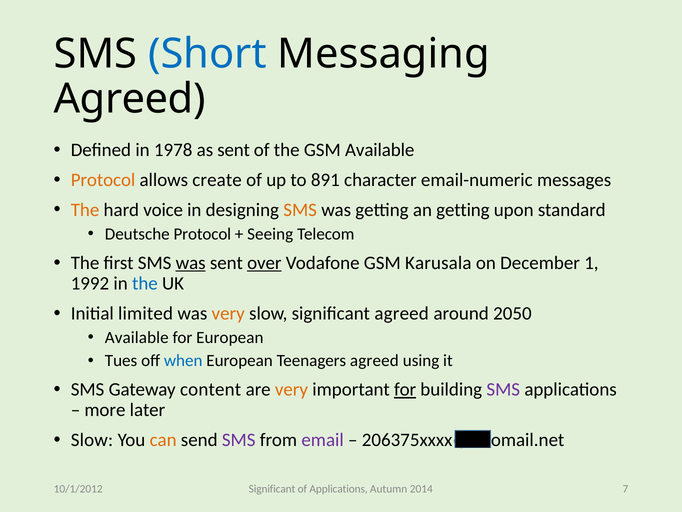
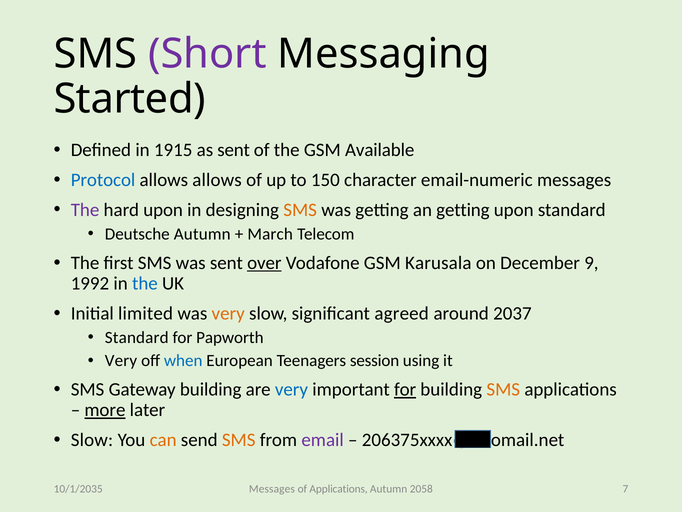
Short colour: blue -> purple (207, 54)
Agreed: Agreed -> Started (130, 99)
1978: 1978 -> 1915 (173, 150)
Protocol colour: orange -> blue (103, 180)
allows create: create -> allows (217, 180)
891: 891 -> 150 (325, 180)
The colour: orange -> purple (85, 210)
hard voice: voice -> upon (163, 210)
Deutsche Protocol: Protocol -> Autumn (202, 234)
Seeing: Seeing -> March (270, 234)
was underline: present -> none (191, 263)
1: 1 -> 9 (591, 263)
2050: 2050 -> 2037 (512, 313)
Available: Available -> Standard (137, 337)
for European: European -> Papworth (230, 337)
Tues: Tues -> Very (121, 360)
Teenagers agreed: agreed -> session (375, 360)
Gateway content: content -> building (211, 389)
very colour: orange -> blue (291, 389)
SMS colour: purple -> orange (503, 389)
more underline: none -> present (105, 410)
SMS colour: purple -> orange (239, 440)
Significant: Significant -> Messages (272, 488)
2014: 2014 -> 2058 (421, 488)
10/1/2012: 10/1/2012 -> 10/1/2035 (78, 488)
